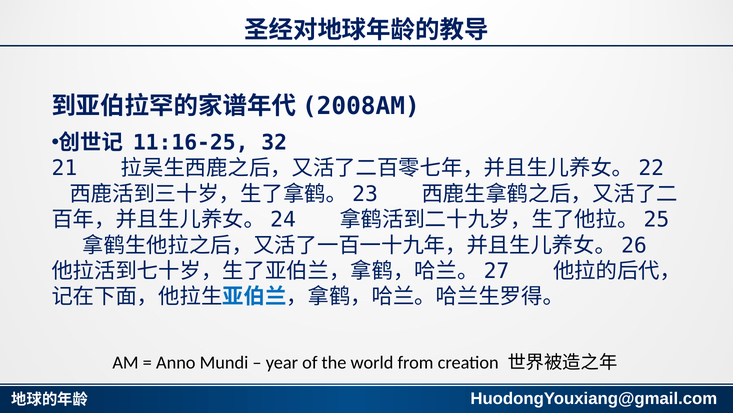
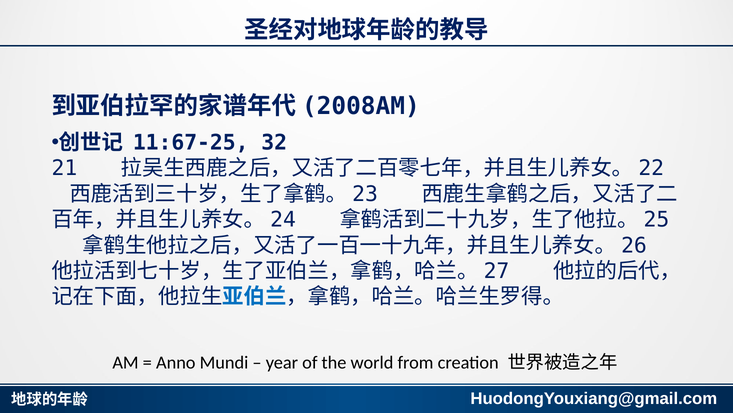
11:16-25: 11:16-25 -> 11:67-25 (191, 142)
